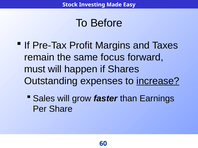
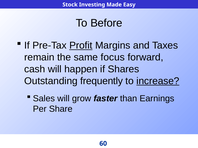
Profit underline: none -> present (81, 46)
must: must -> cash (35, 69)
expenses: expenses -> frequently (102, 81)
